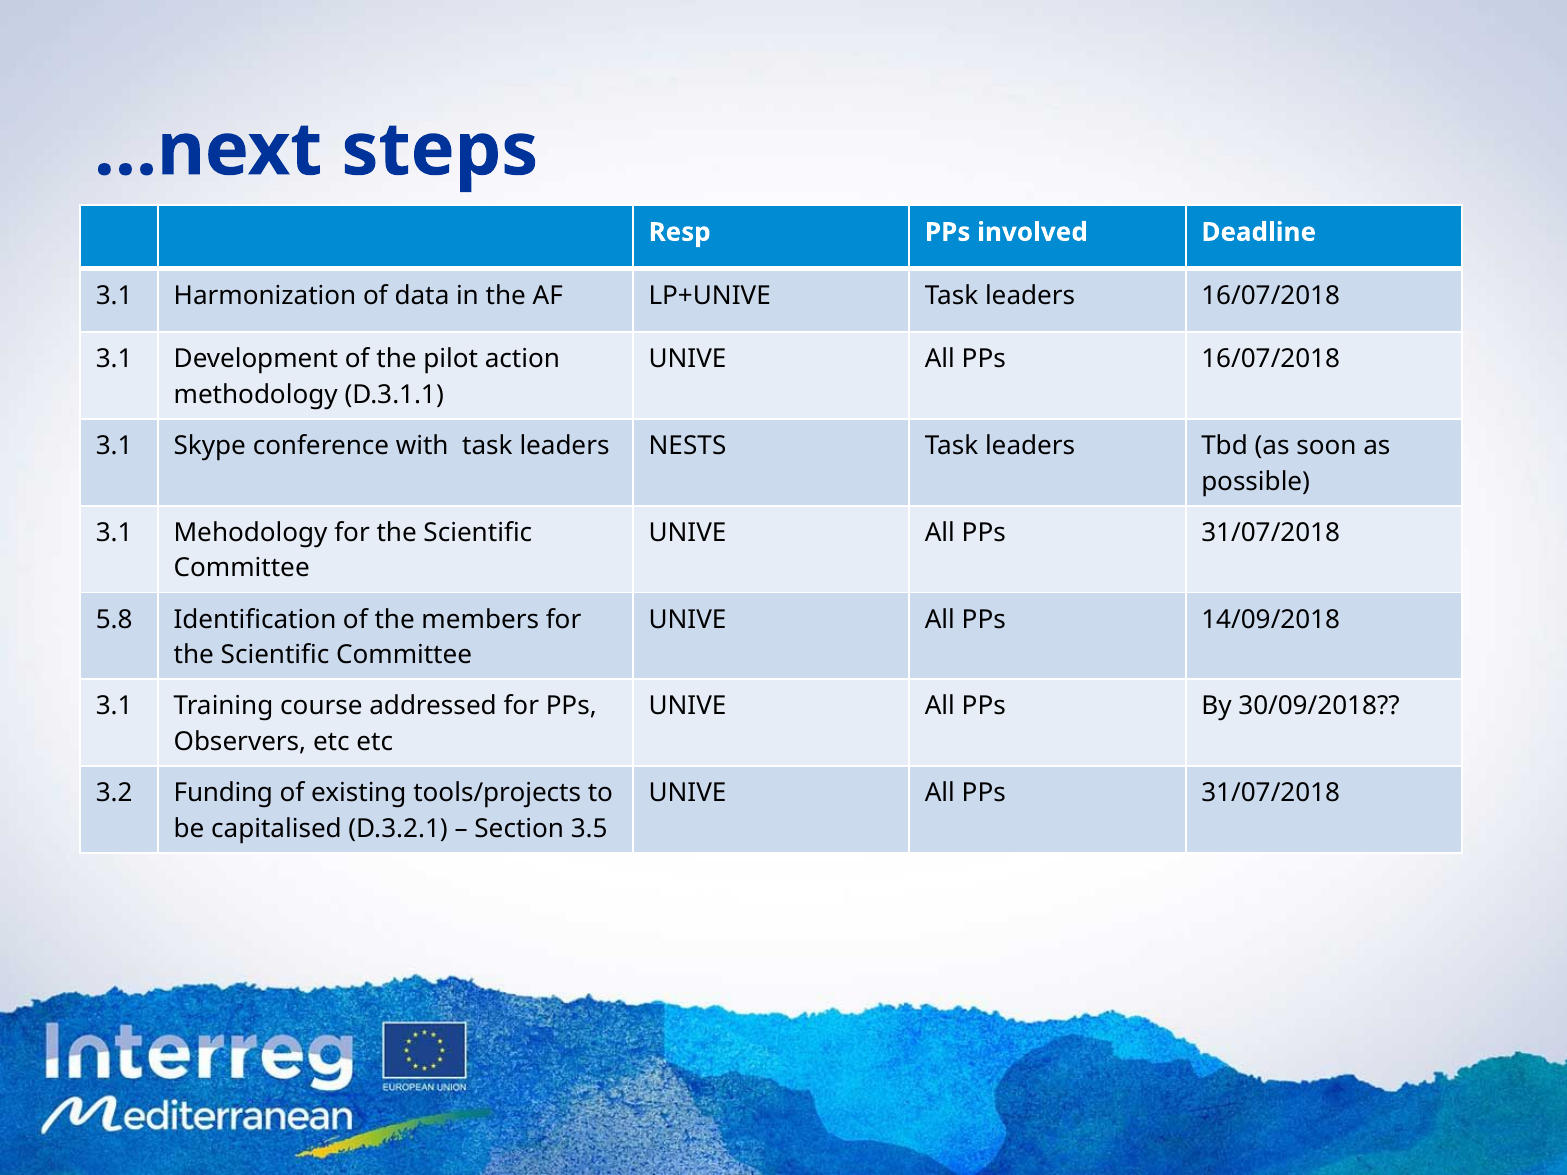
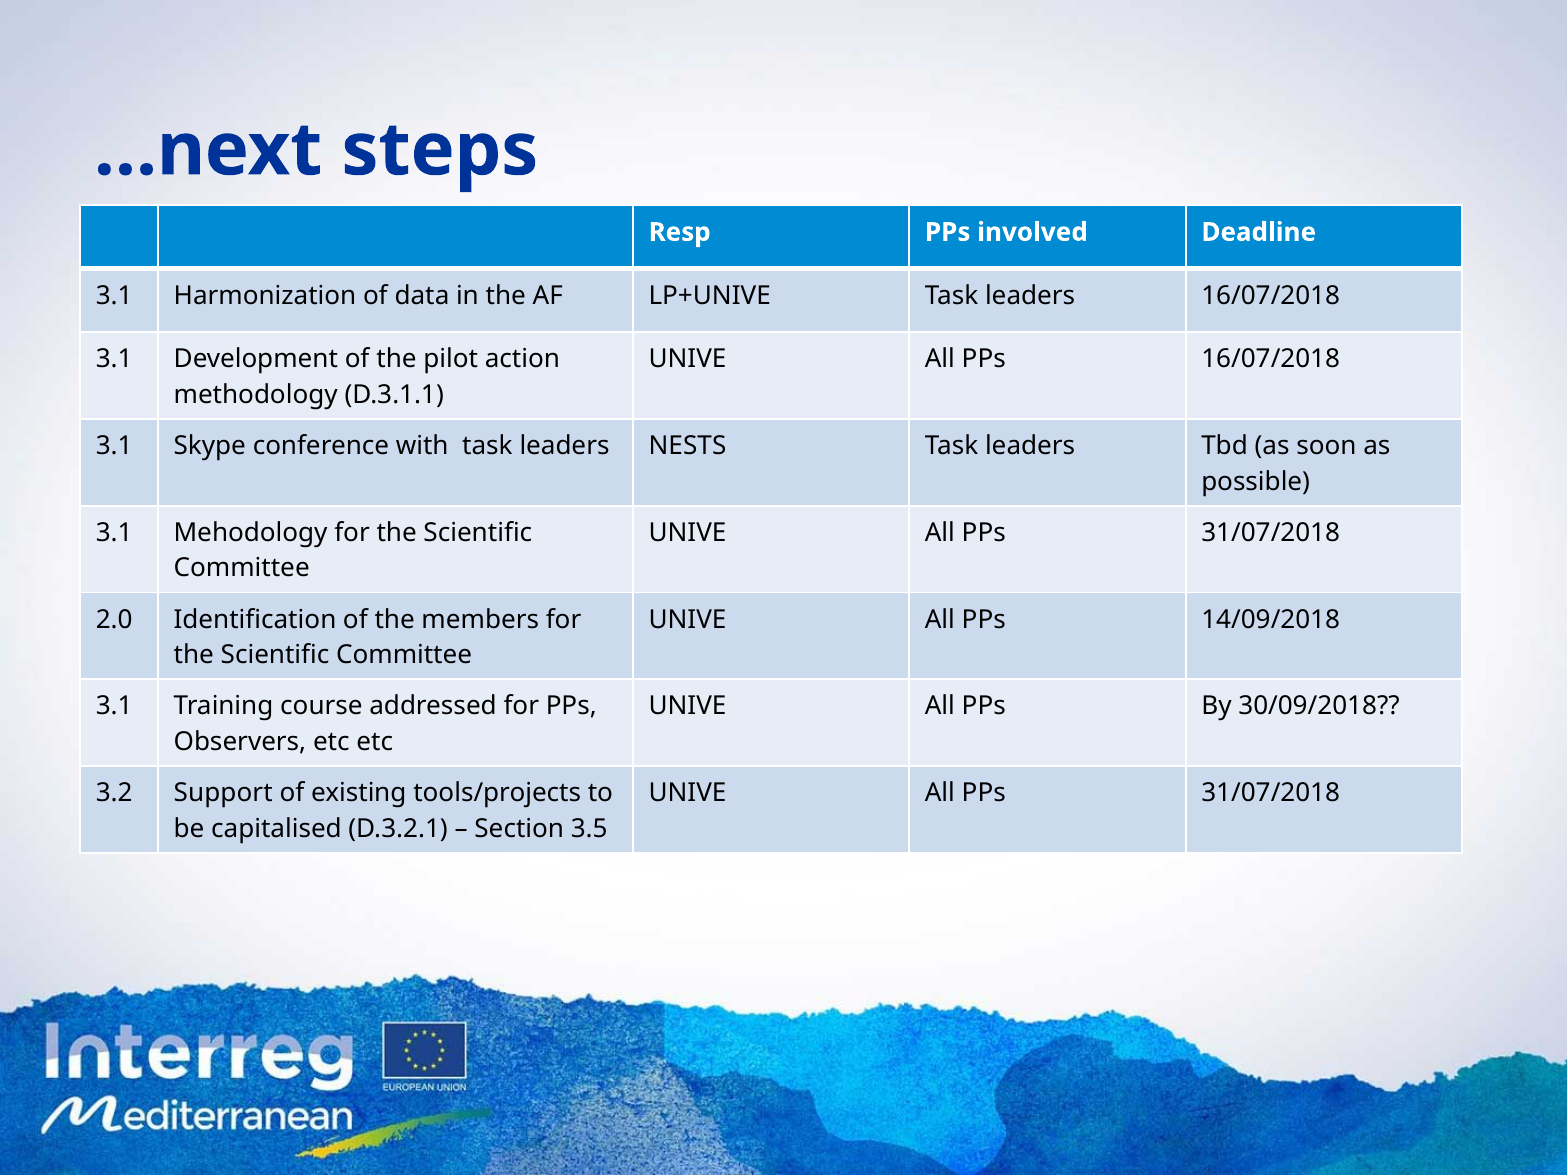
5.8: 5.8 -> 2.0 (114, 620)
Funding: Funding -> Support (223, 793)
